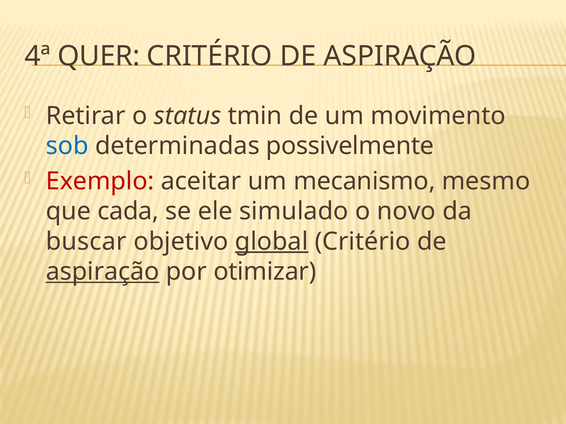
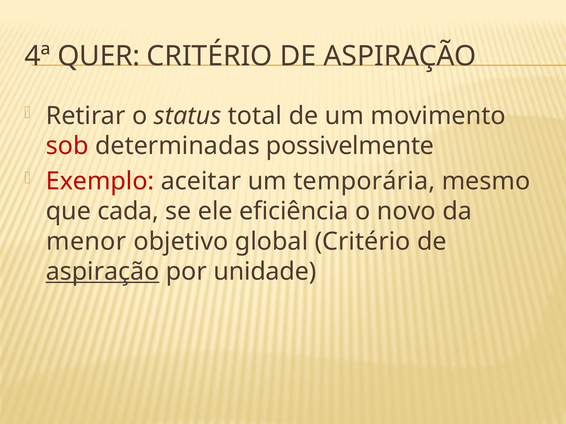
tmin: tmin -> total (255, 116)
sob colour: blue -> red (67, 146)
mecanismo: mecanismo -> temporária (364, 181)
simulado: simulado -> eficiência (294, 212)
buscar: buscar -> menor (86, 242)
global underline: present -> none (272, 242)
otimizar: otimizar -> unidade (265, 272)
